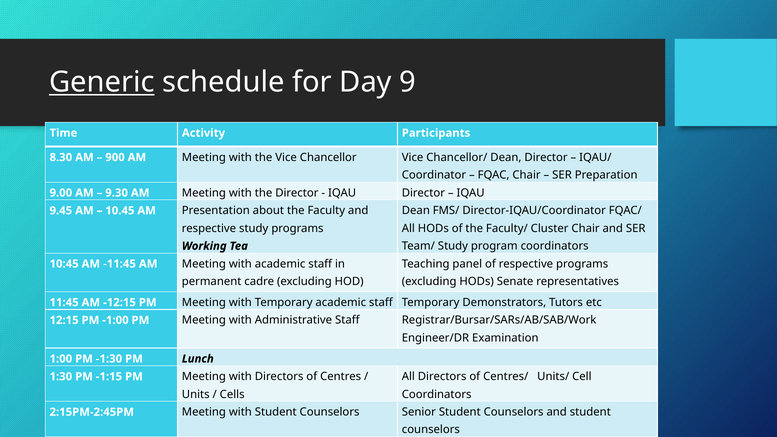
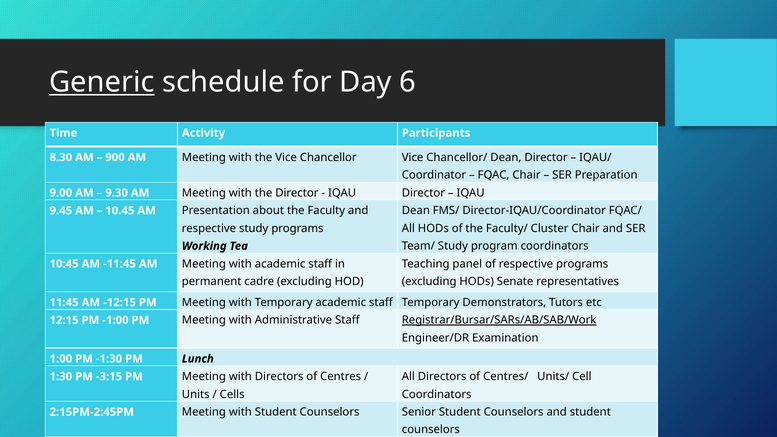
9: 9 -> 6 (408, 82)
Registrar/Bursar/SARs/AB/SAB/Work underline: none -> present (499, 320)
-1:15: -1:15 -> -3:15 (109, 377)
